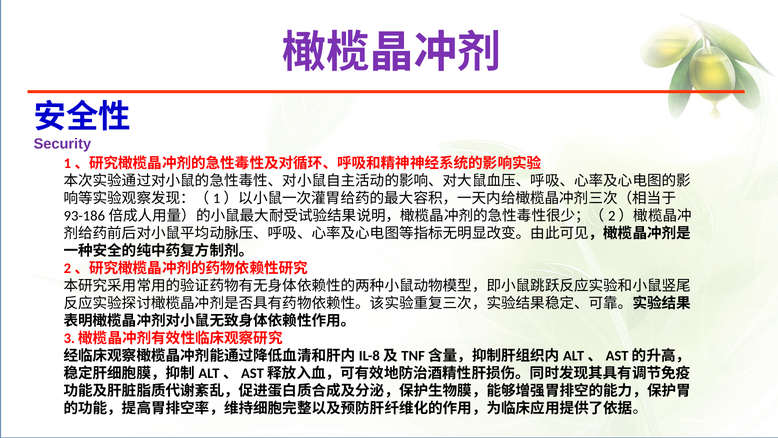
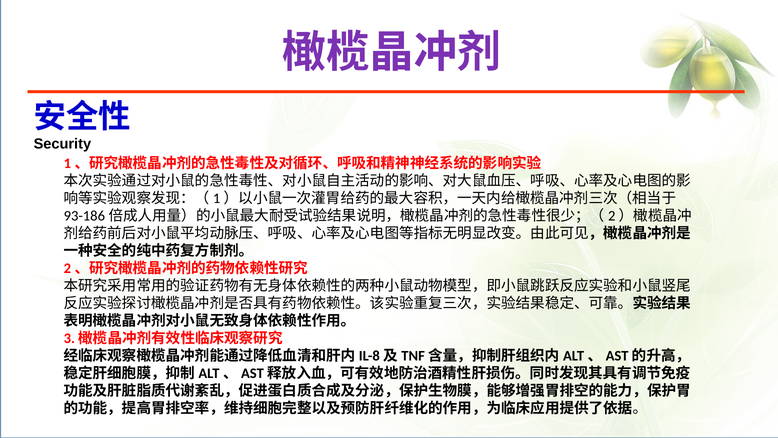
Security colour: purple -> black (62, 144)
